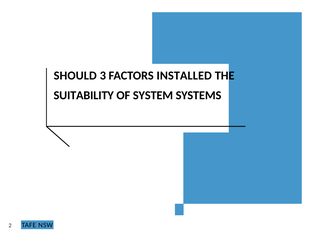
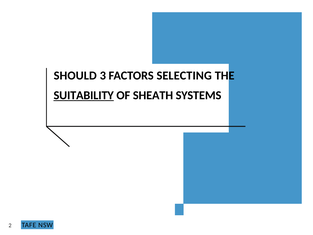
INSTALLED: INSTALLED -> SELECTING (184, 75)
SUITABILITY underline: none -> present (84, 95)
SYSTEM: SYSTEM -> SHEATH (153, 95)
